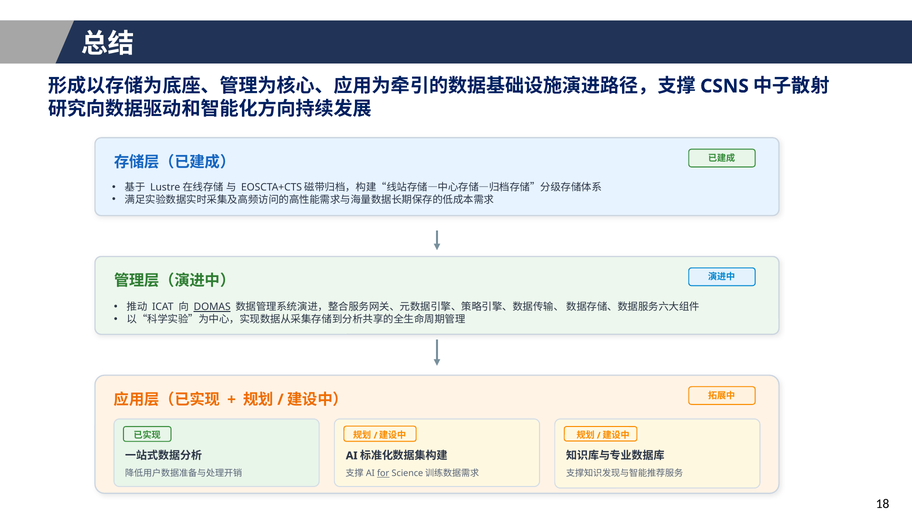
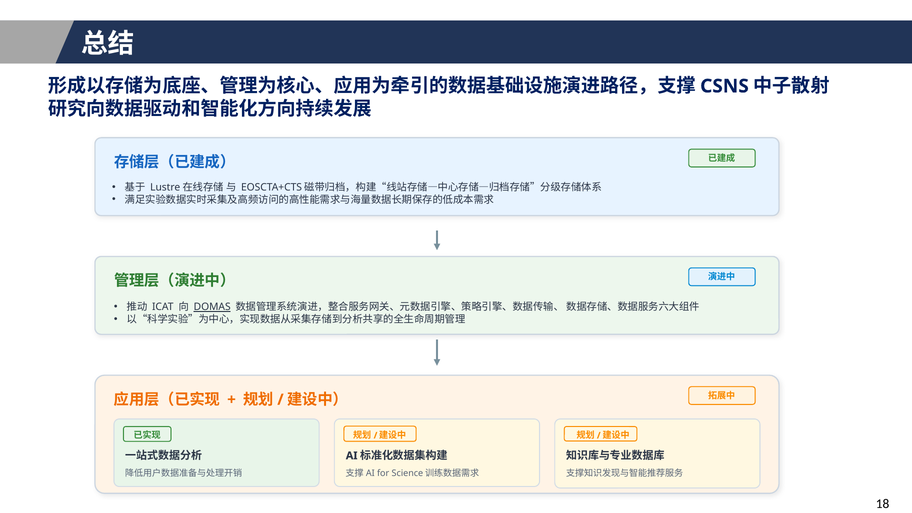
for underline: present -> none (383, 473)
